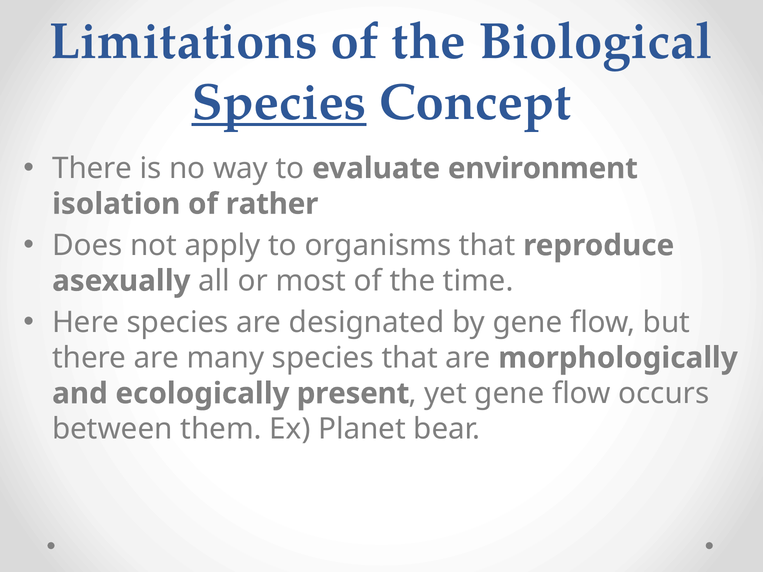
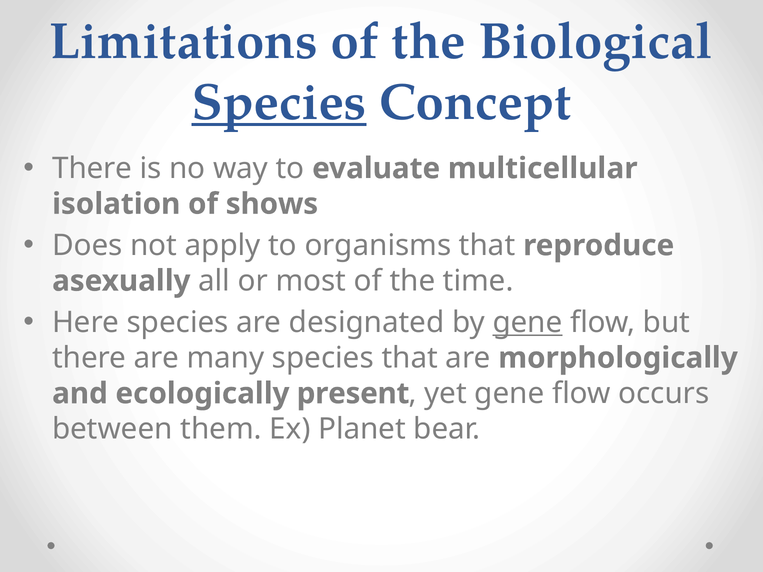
environment: environment -> multicellular (543, 169)
rather: rather -> shows (272, 204)
gene underline: none -> present (528, 323)
